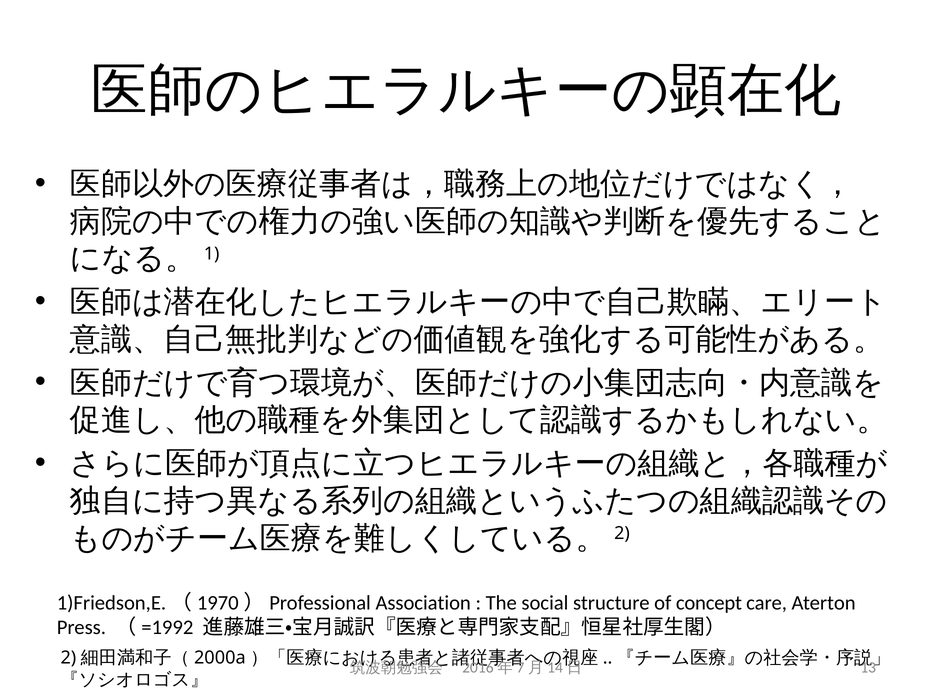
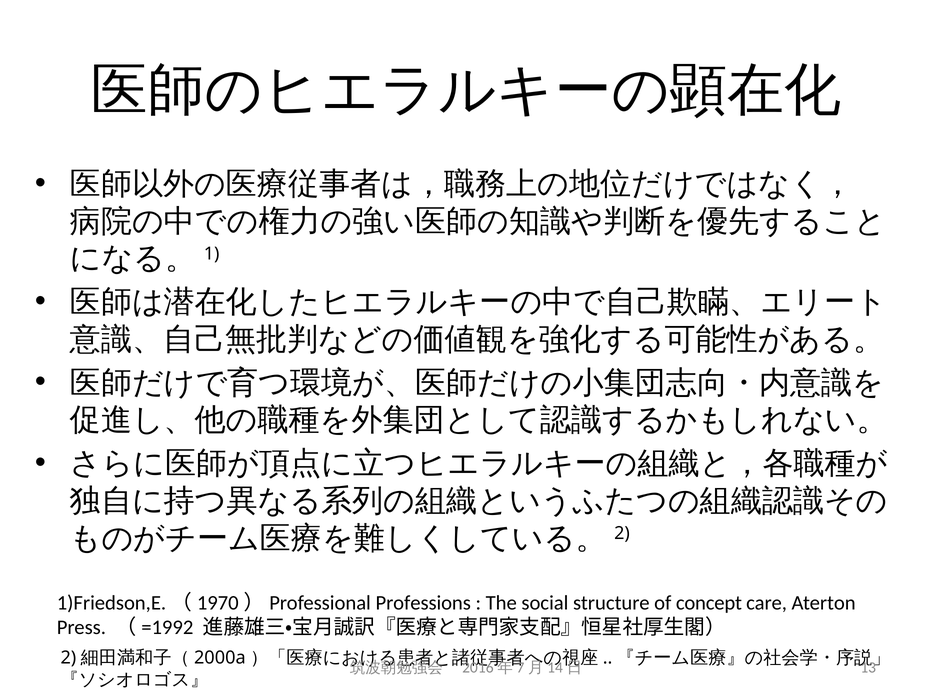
Association: Association -> Professions (423, 603)
